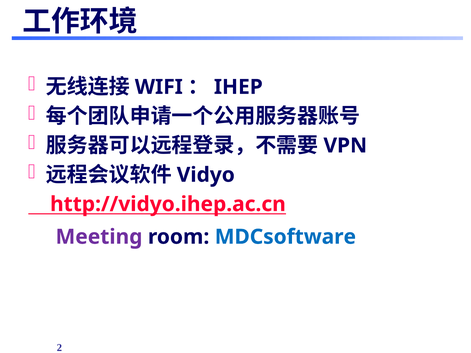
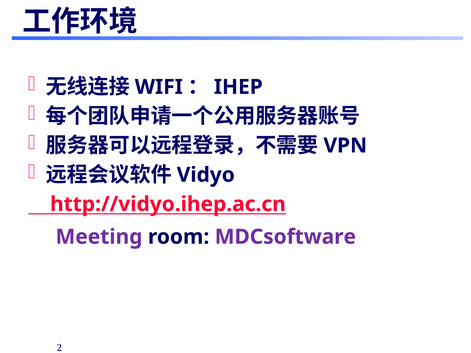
MDCsoftware colour: blue -> purple (285, 237)
